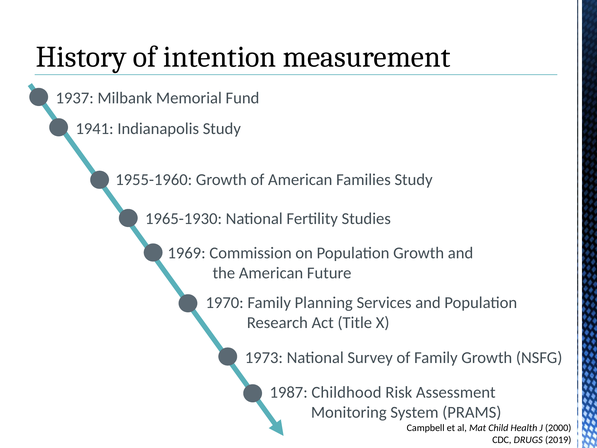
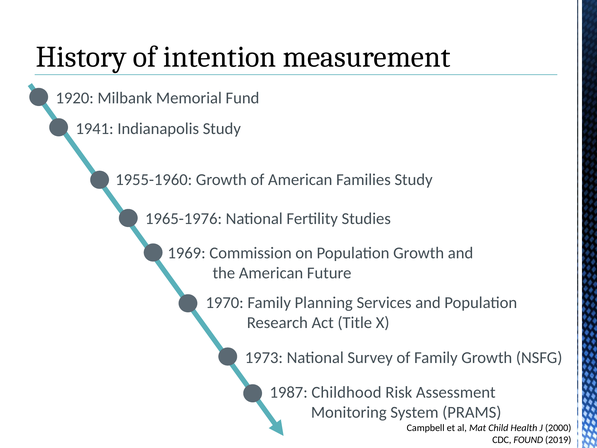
1937: 1937 -> 1920 (75, 98)
1965-1930: 1965-1930 -> 1965-1976 (184, 219)
DRUGS: DRUGS -> FOUND (528, 440)
